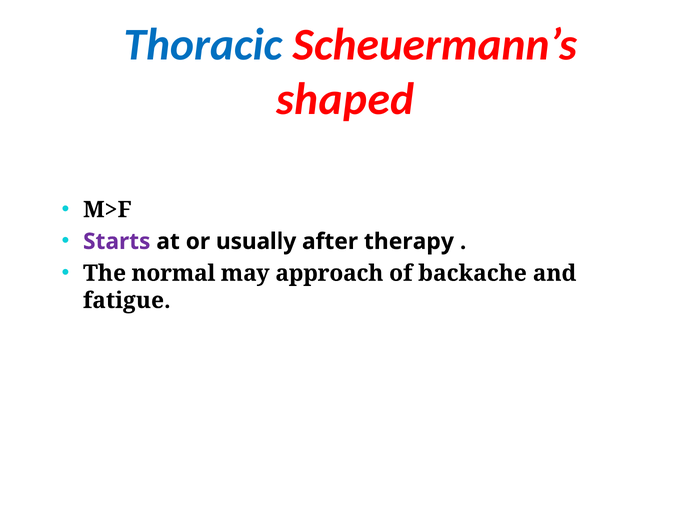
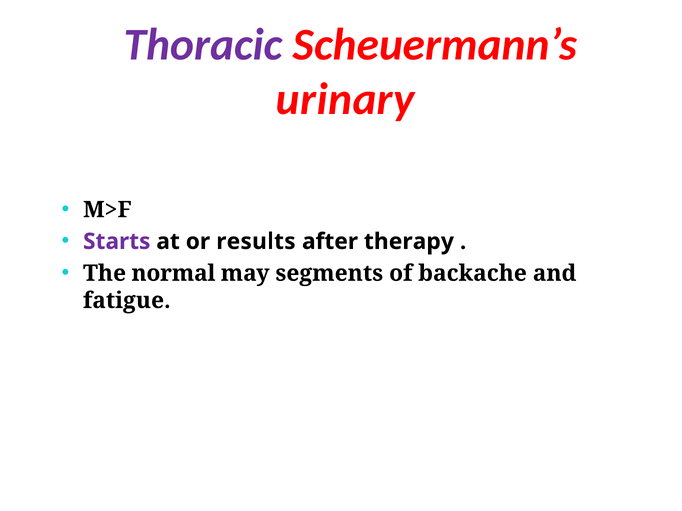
Thoracic colour: blue -> purple (203, 45)
shaped: shaped -> urinary (345, 100)
usually: usually -> results (256, 242)
approach: approach -> segments (329, 274)
